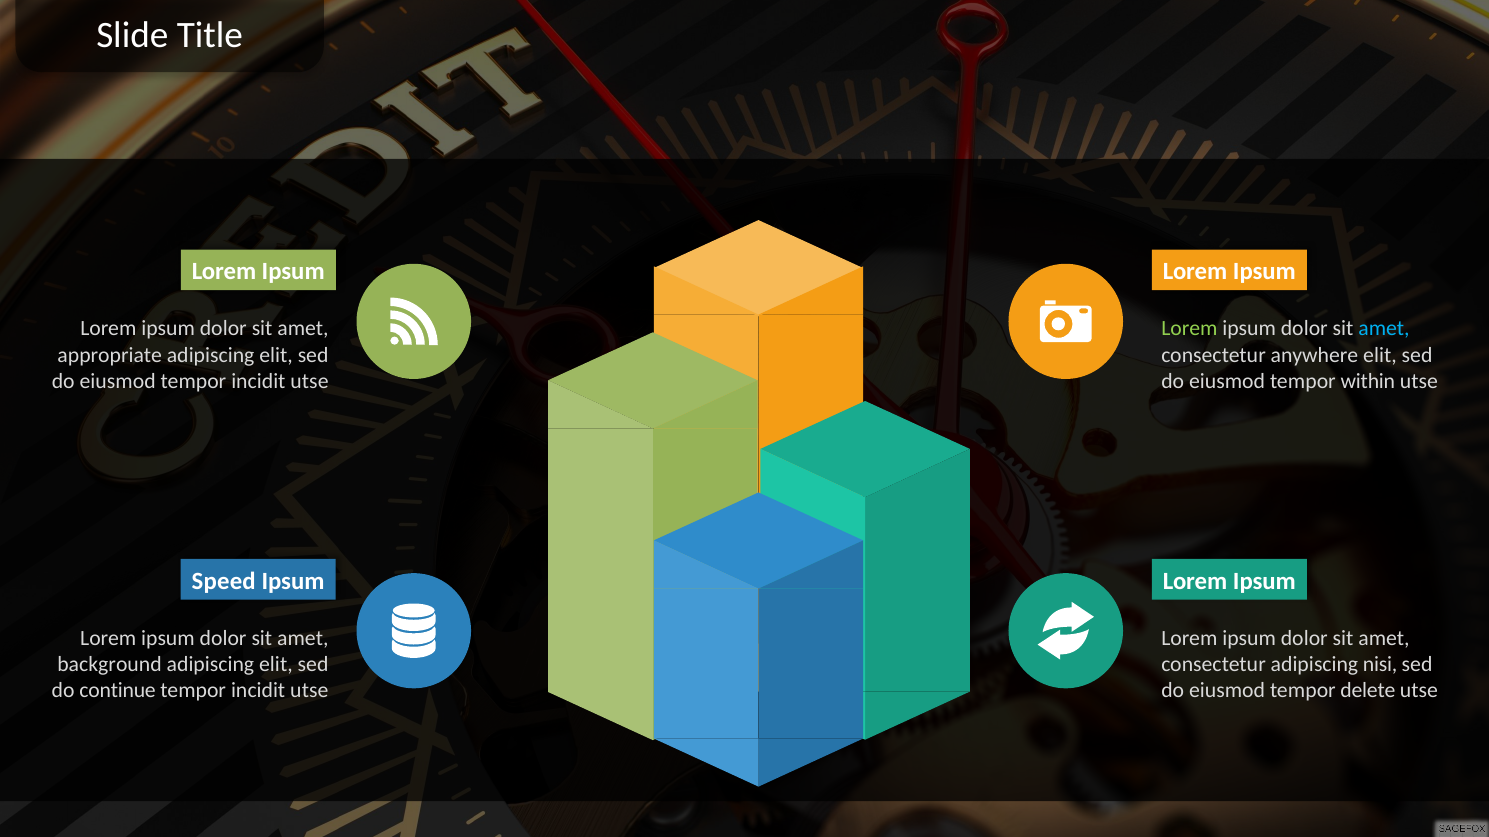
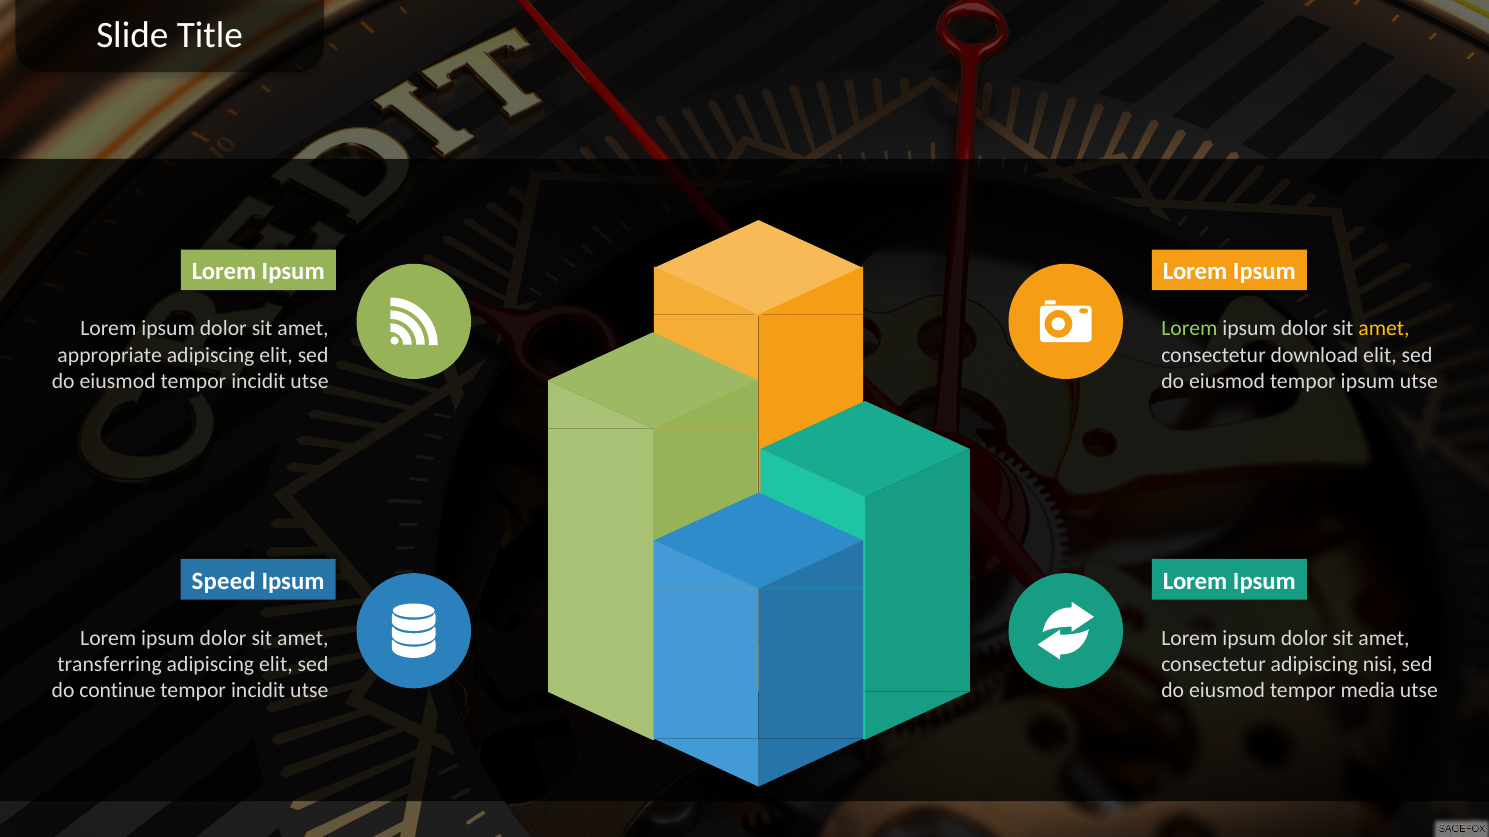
amet colour: light blue -> yellow (1384, 329)
anywhere: anywhere -> download (1314, 355)
tempor within: within -> ipsum (1368, 381)
background: background -> transferring (110, 665)
delete: delete -> media (1368, 691)
